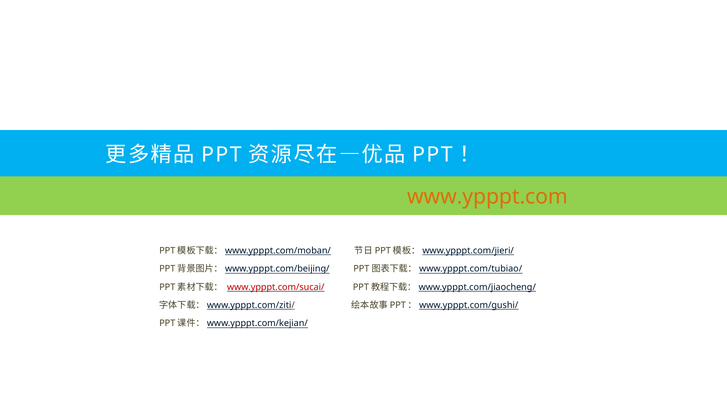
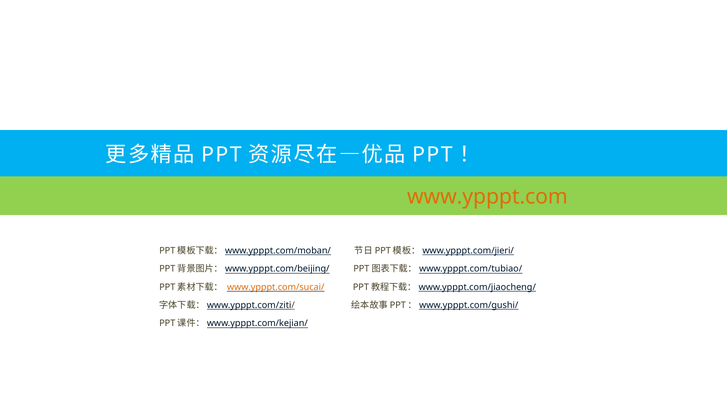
www.ypppt.com/sucai/ colour: red -> orange (276, 287)
